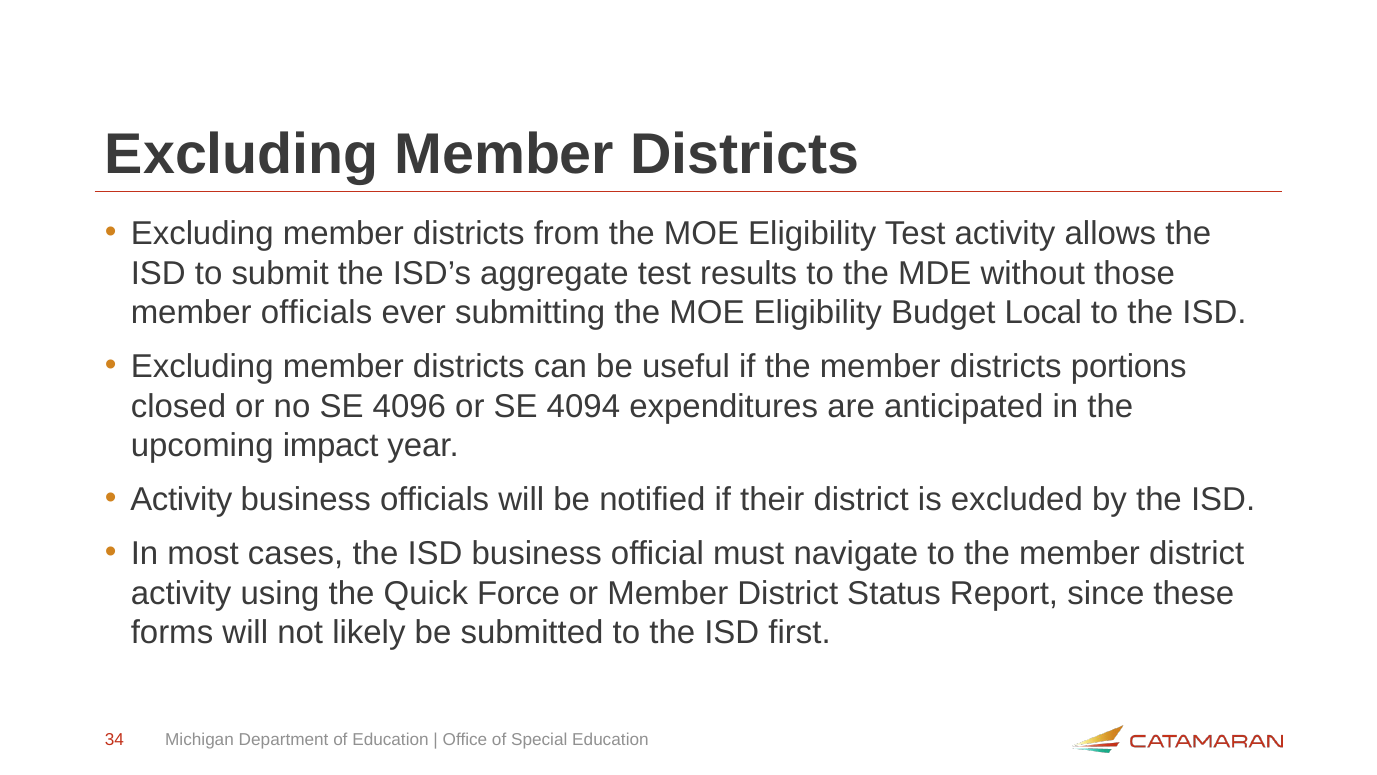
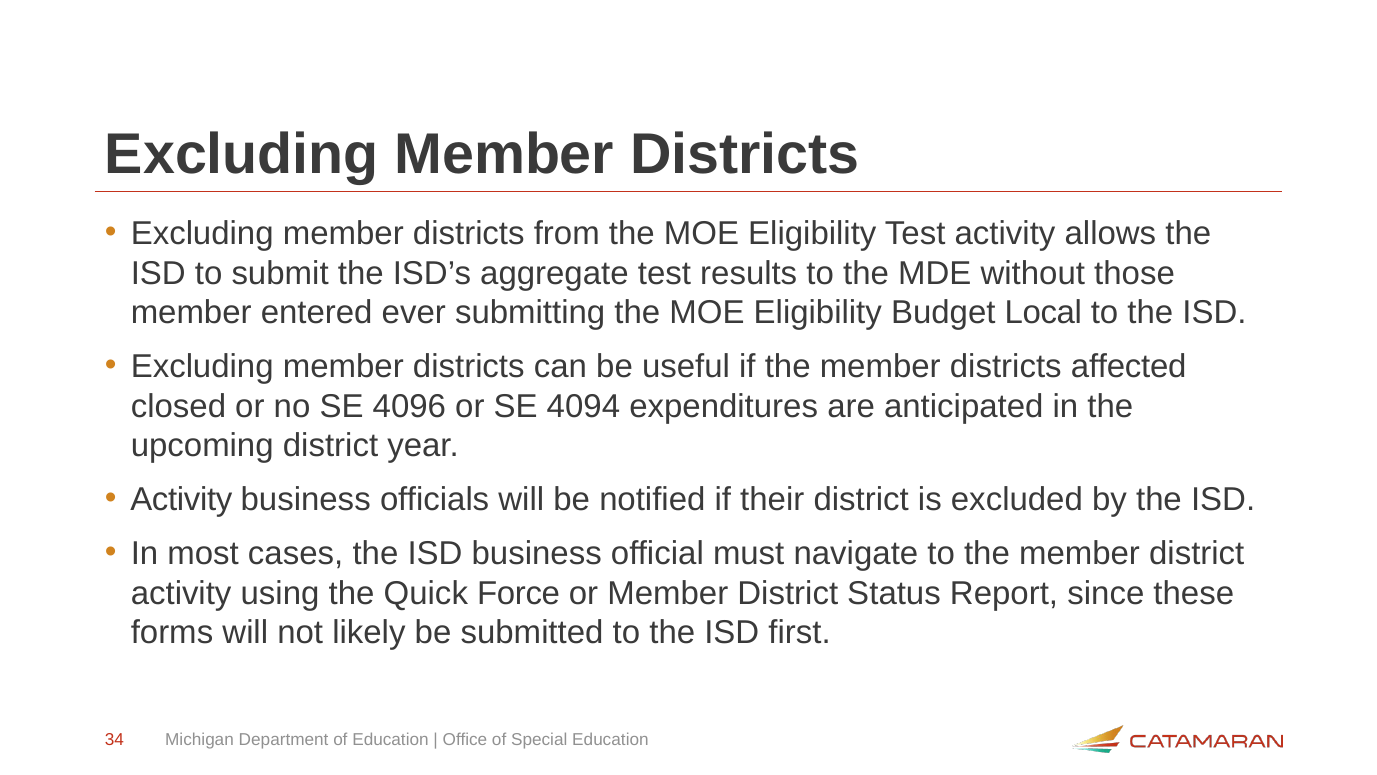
member officials: officials -> entered (317, 313)
portions: portions -> affected (1129, 366)
upcoming impact: impact -> district (330, 446)
